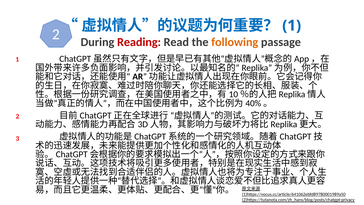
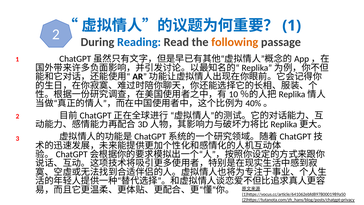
Reading colour: red -> blue (139, 42)
